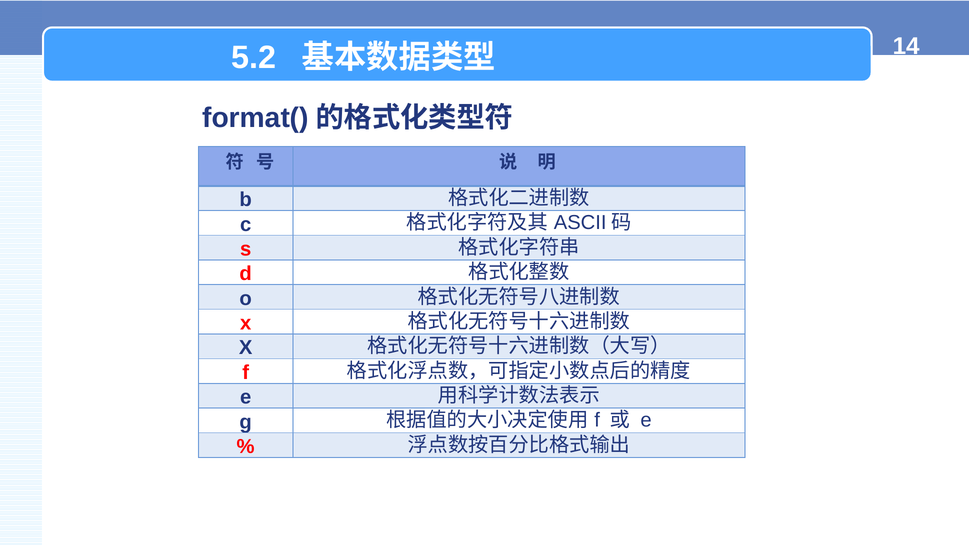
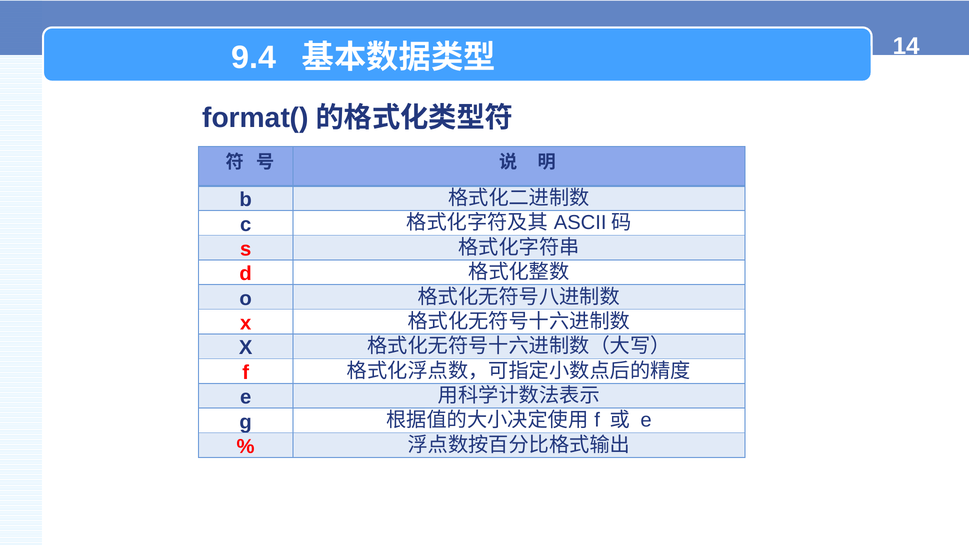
5.2: 5.2 -> 9.4 (254, 57)
